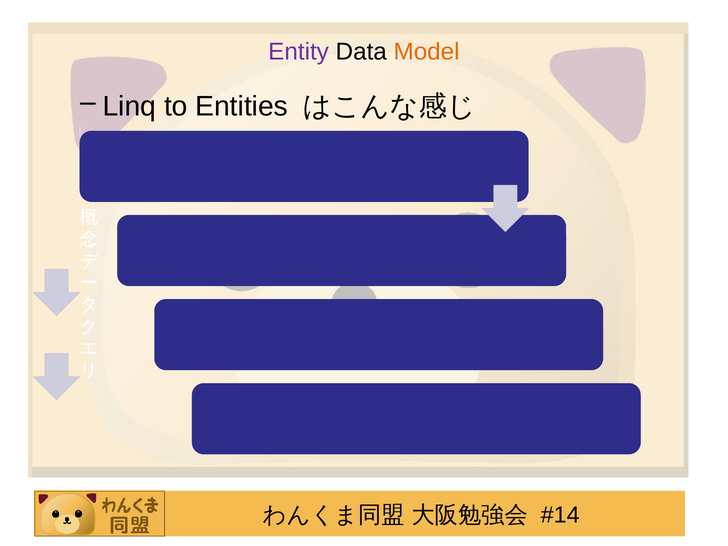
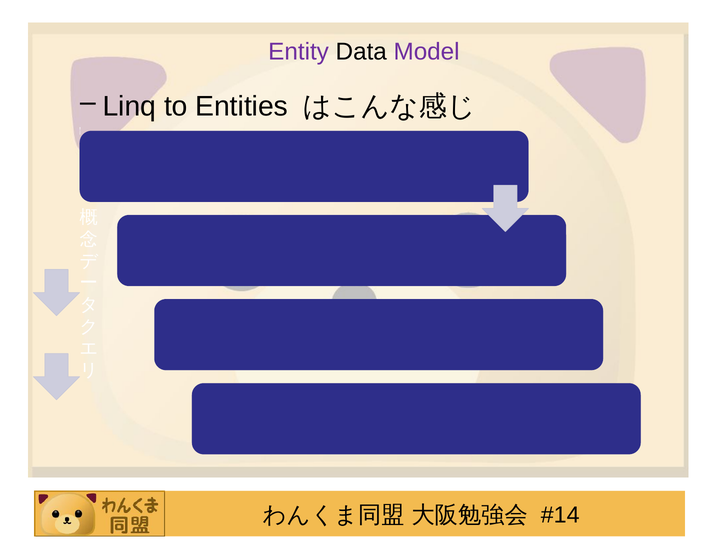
Model colour: orange -> purple (427, 52)
